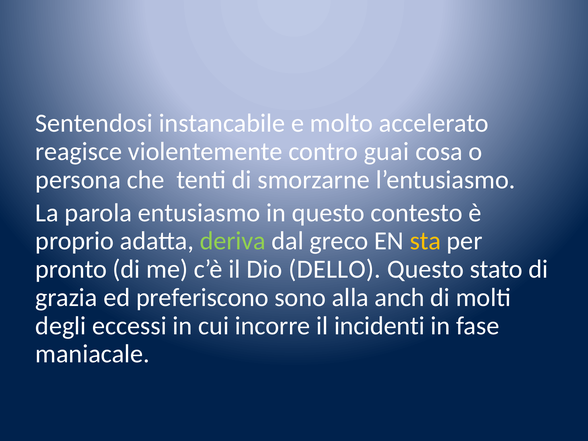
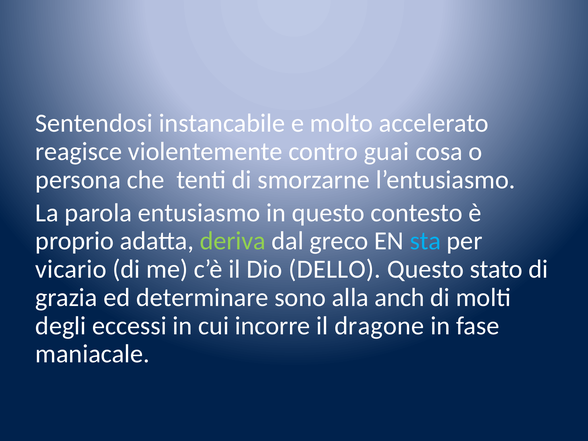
sta colour: yellow -> light blue (425, 241)
pronto: pronto -> vicario (71, 269)
preferiscono: preferiscono -> determinare (202, 298)
incidenti: incidenti -> dragone (379, 326)
